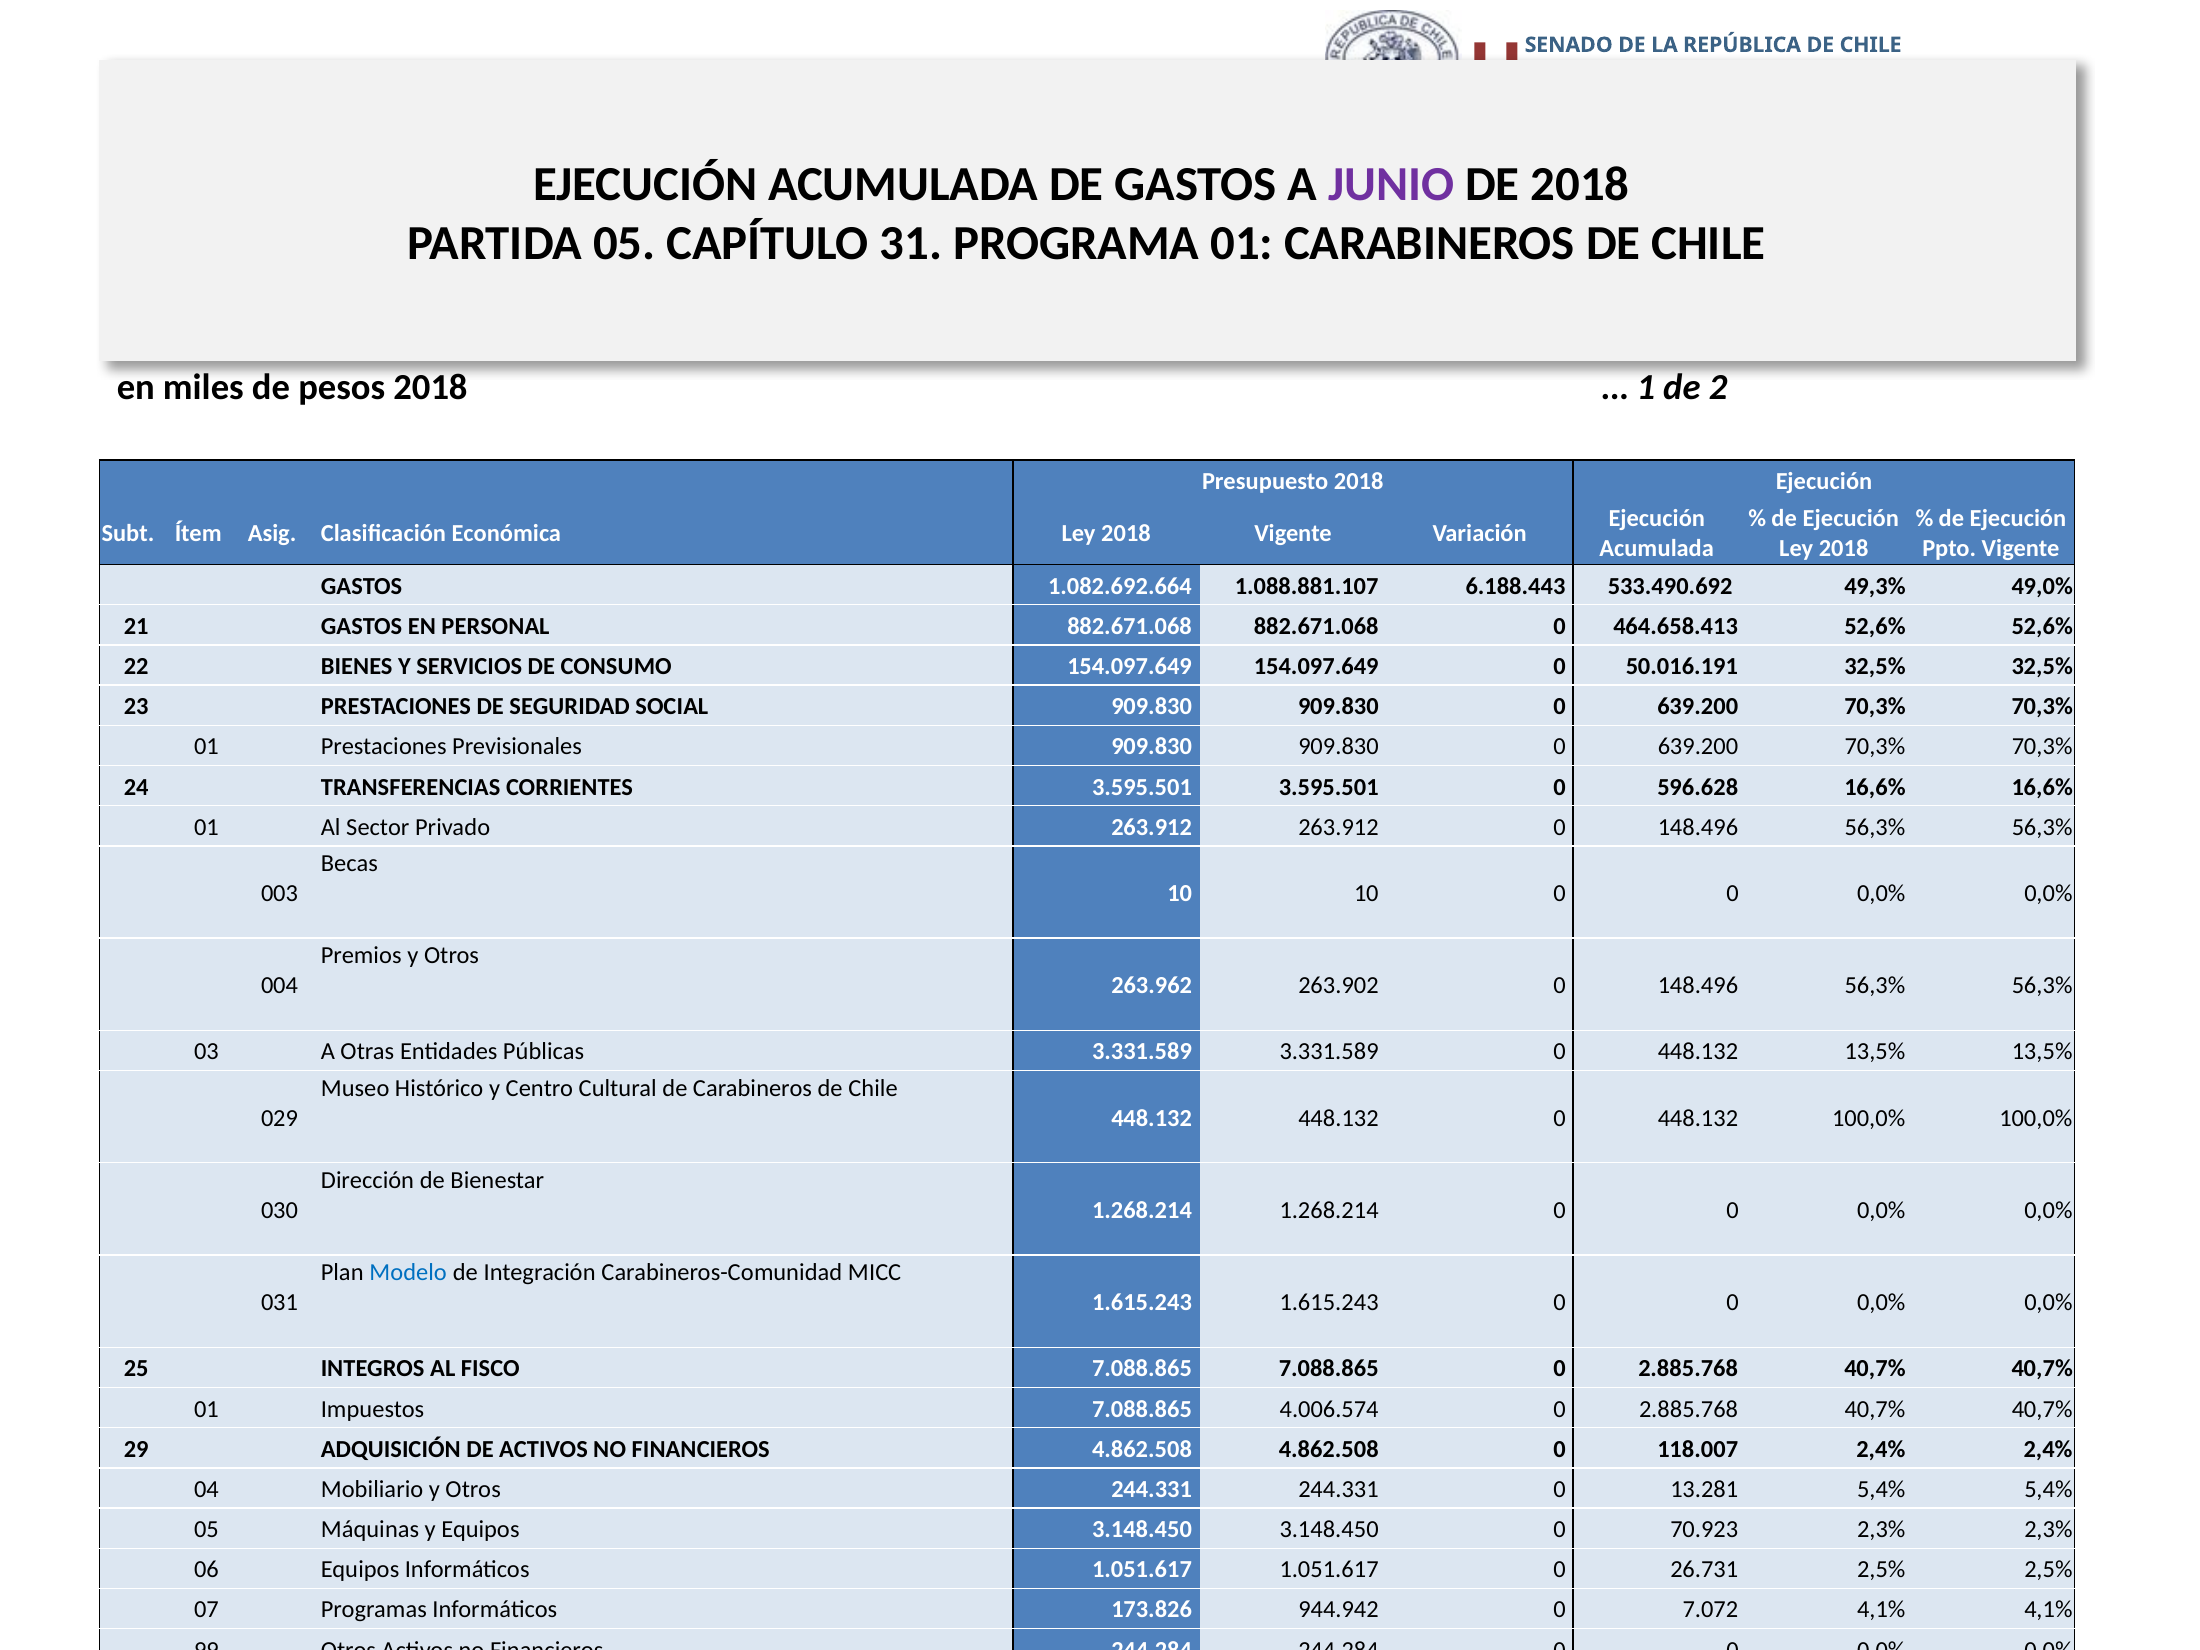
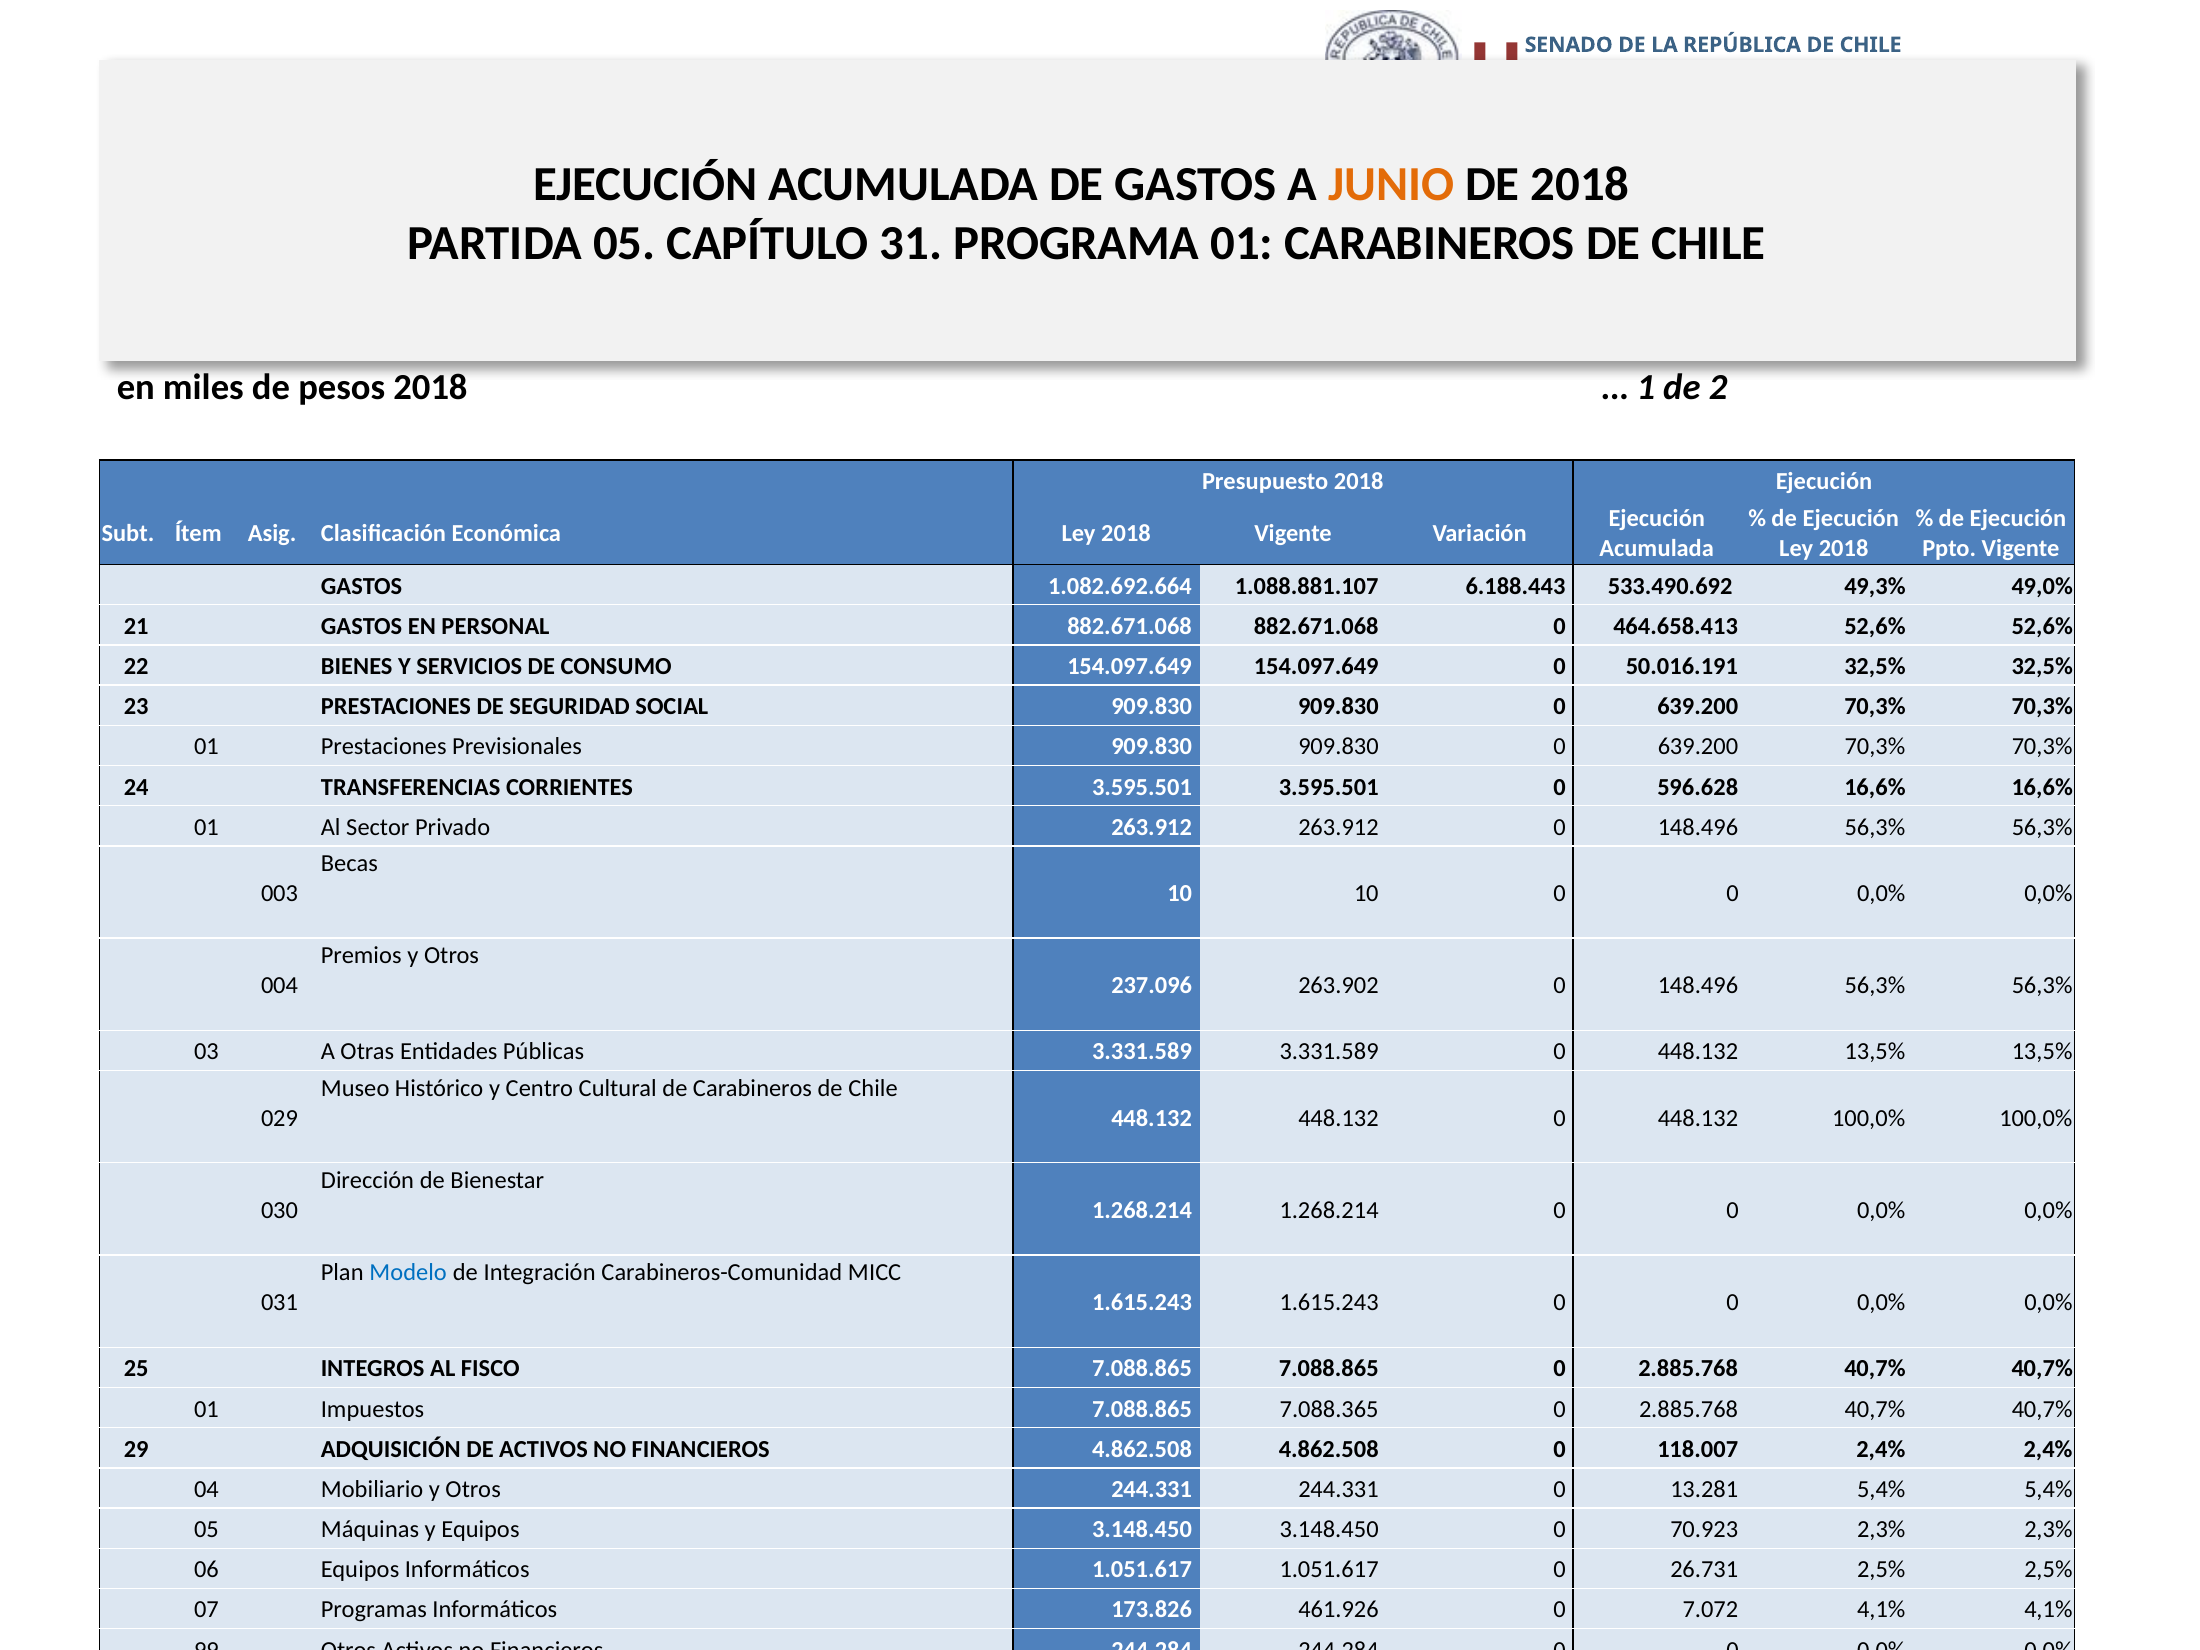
JUNIO colour: purple -> orange (1391, 185)
263.962: 263.962 -> 237.096 (1152, 986)
4.006.574: 4.006.574 -> 7.088.365 (1329, 1409)
944.942: 944.942 -> 461.926 (1339, 1610)
